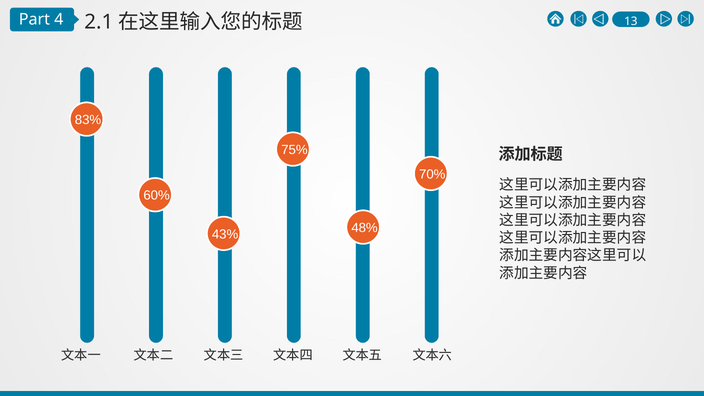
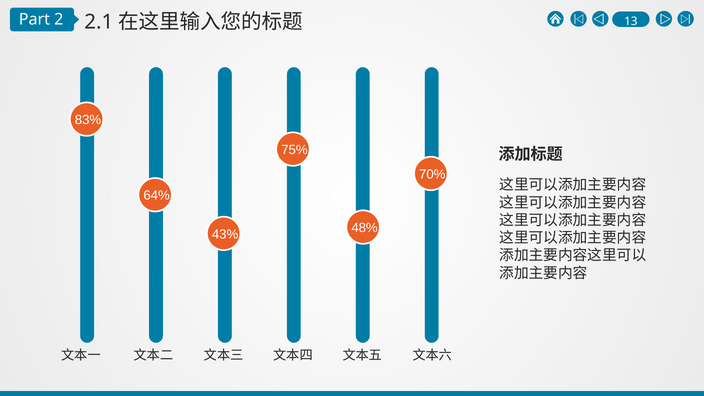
4: 4 -> 2 (59, 19)
60%: 60% -> 64% (157, 195)
